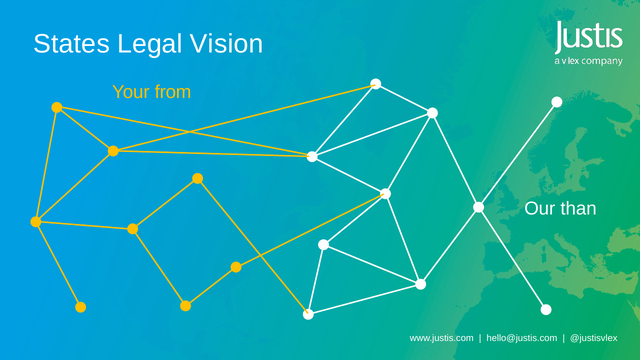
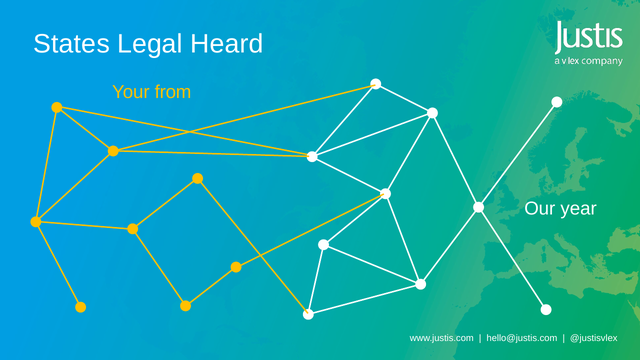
Vision: Vision -> Heard (227, 44)
than: than -> year (579, 208)
